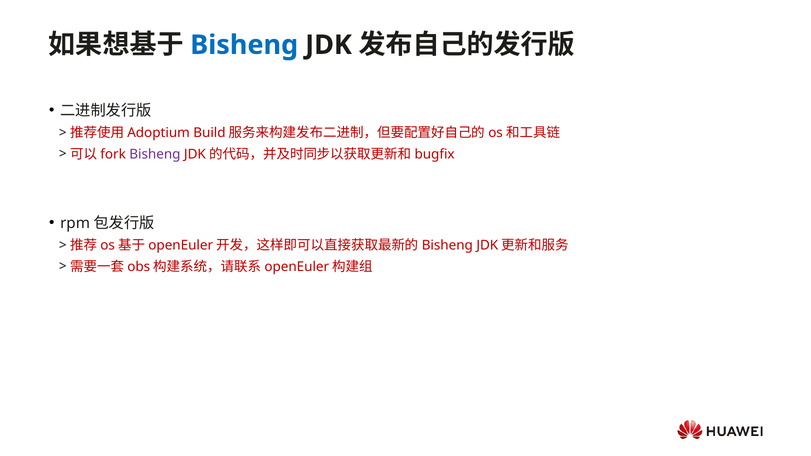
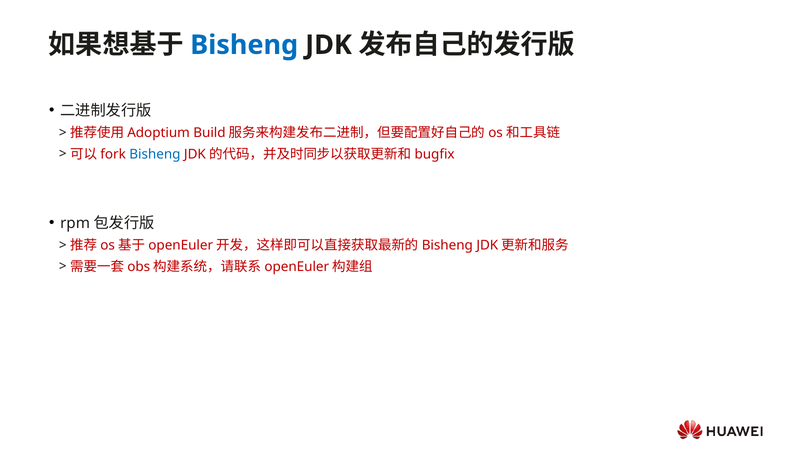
Bisheng colour: purple -> blue (155, 154)
